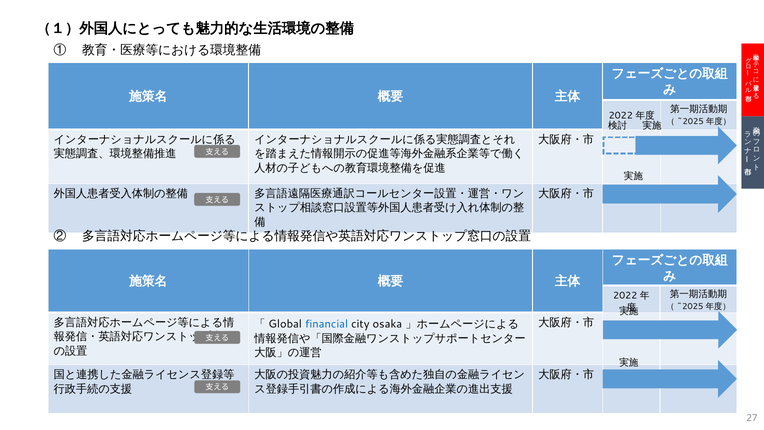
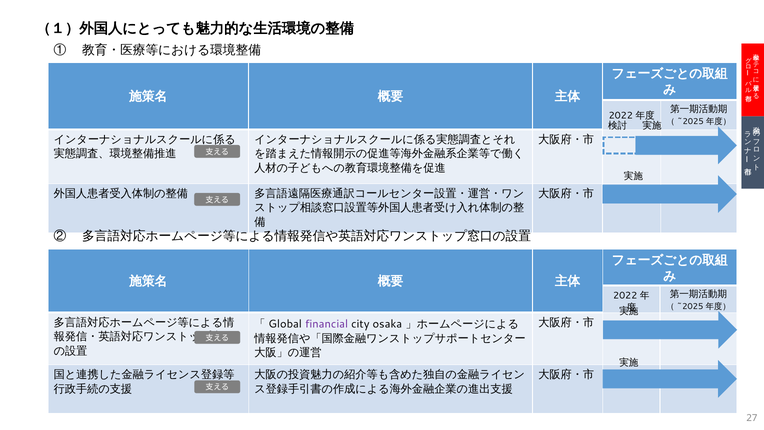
financial colour: blue -> purple (327, 324)
